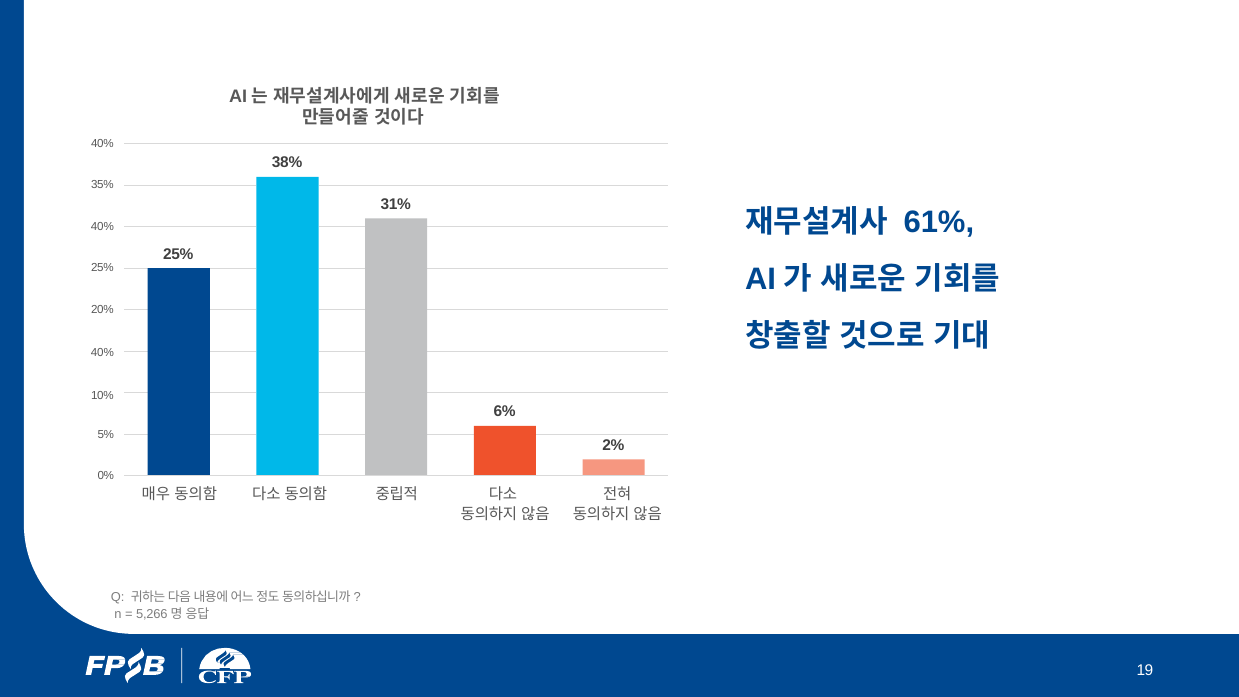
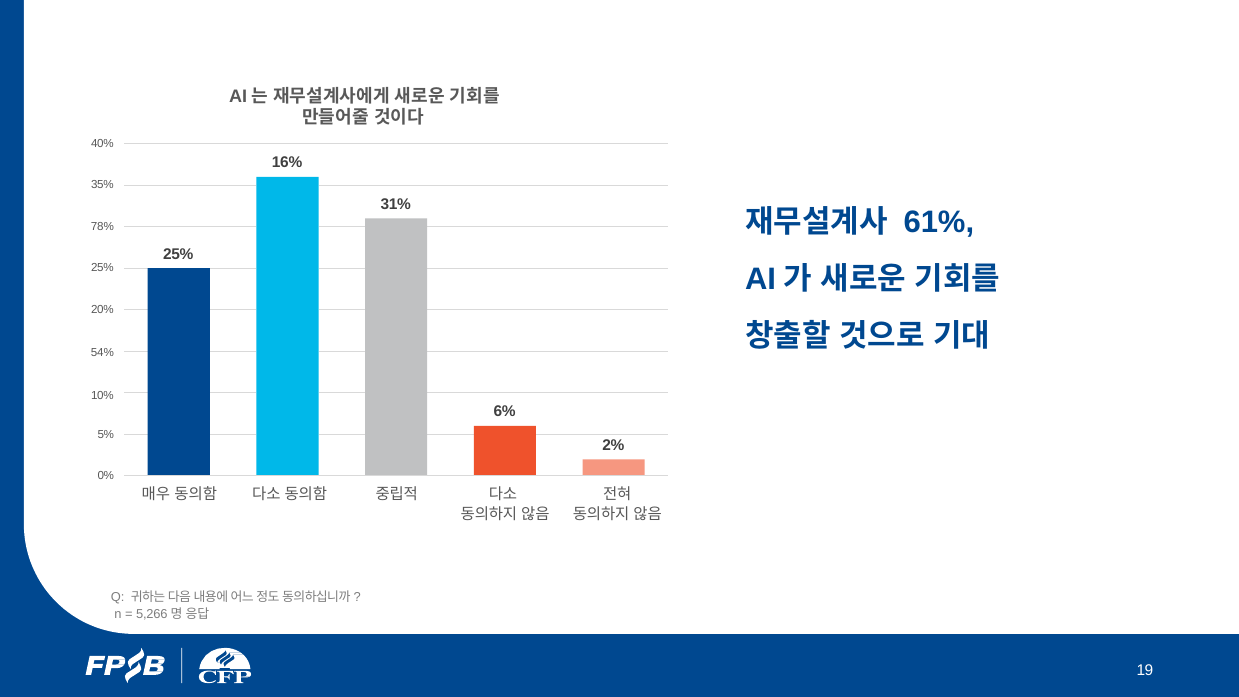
38%: 38% -> 16% (287, 163)
40%: 40% -> 78% (102, 227)
40%: 40% -> 54% (102, 352)
